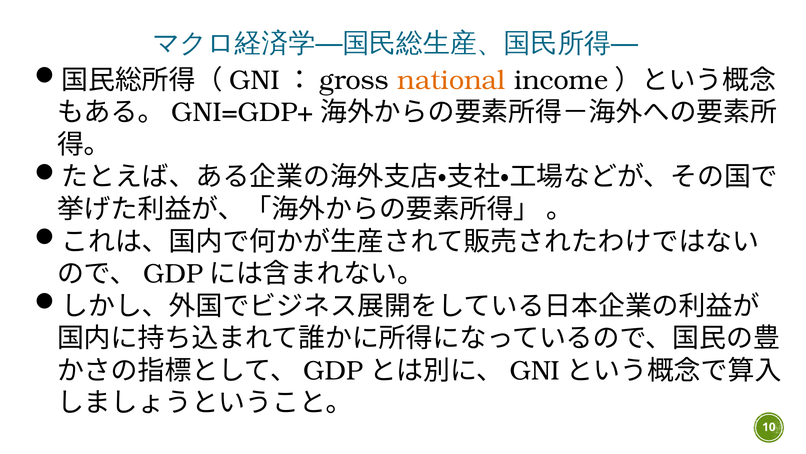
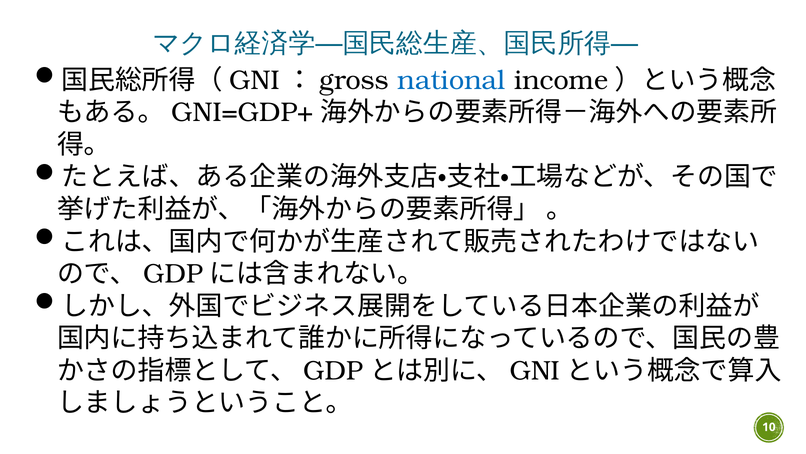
national colour: orange -> blue (451, 80)
